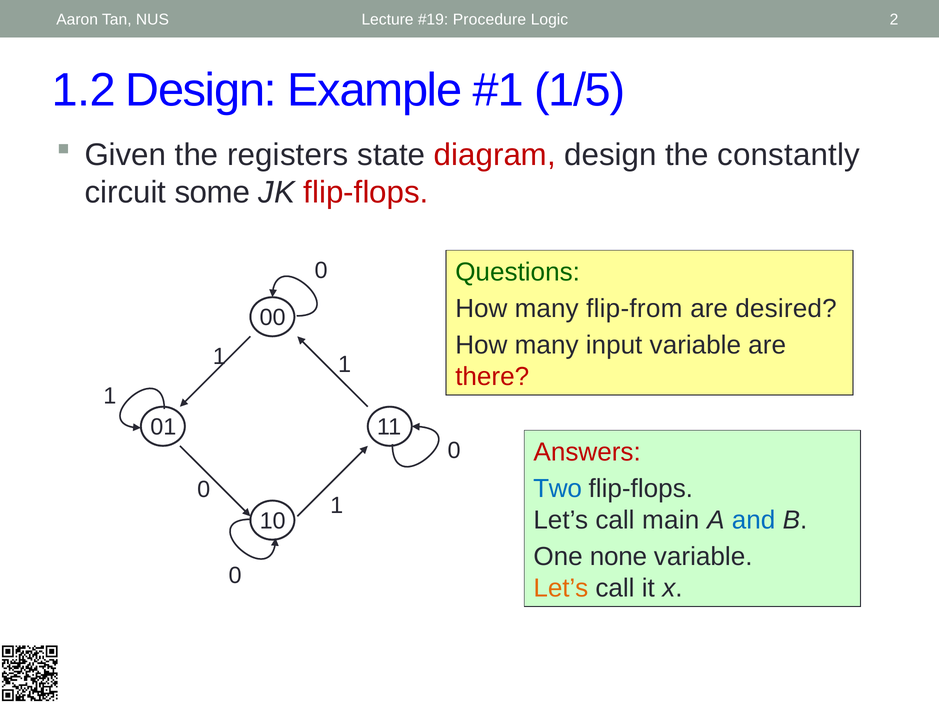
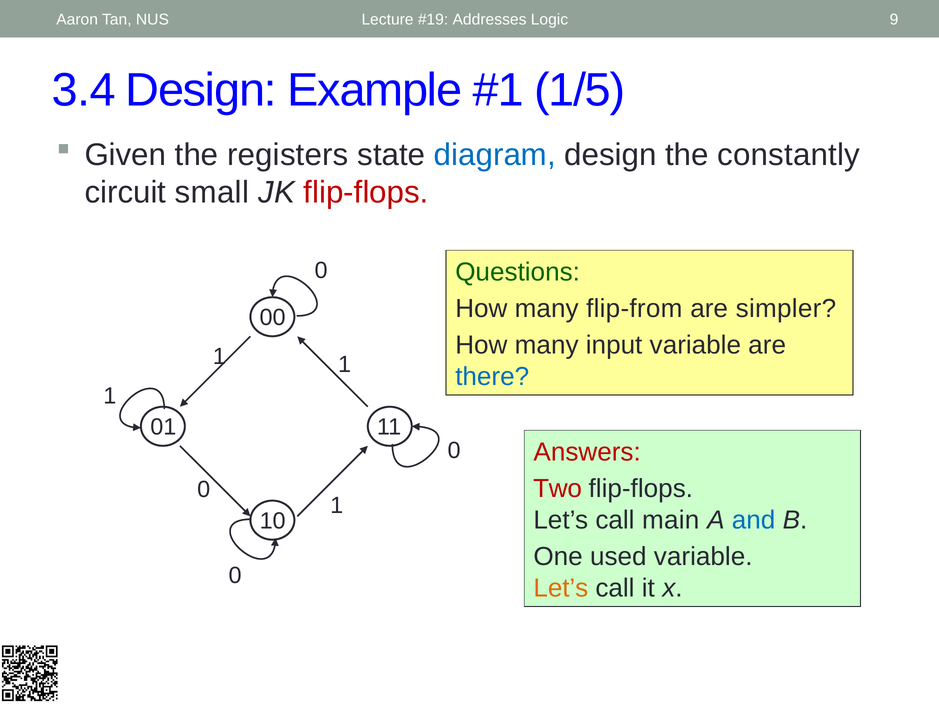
Procedure: Procedure -> Addresses (490, 20)
2: 2 -> 9 (894, 20)
1.2: 1.2 -> 3.4 (84, 90)
diagram colour: red -> blue (495, 155)
some: some -> small (212, 193)
desired: desired -> simpler (786, 309)
there colour: red -> blue (492, 377)
Two colour: blue -> red (558, 489)
none: none -> used (618, 557)
